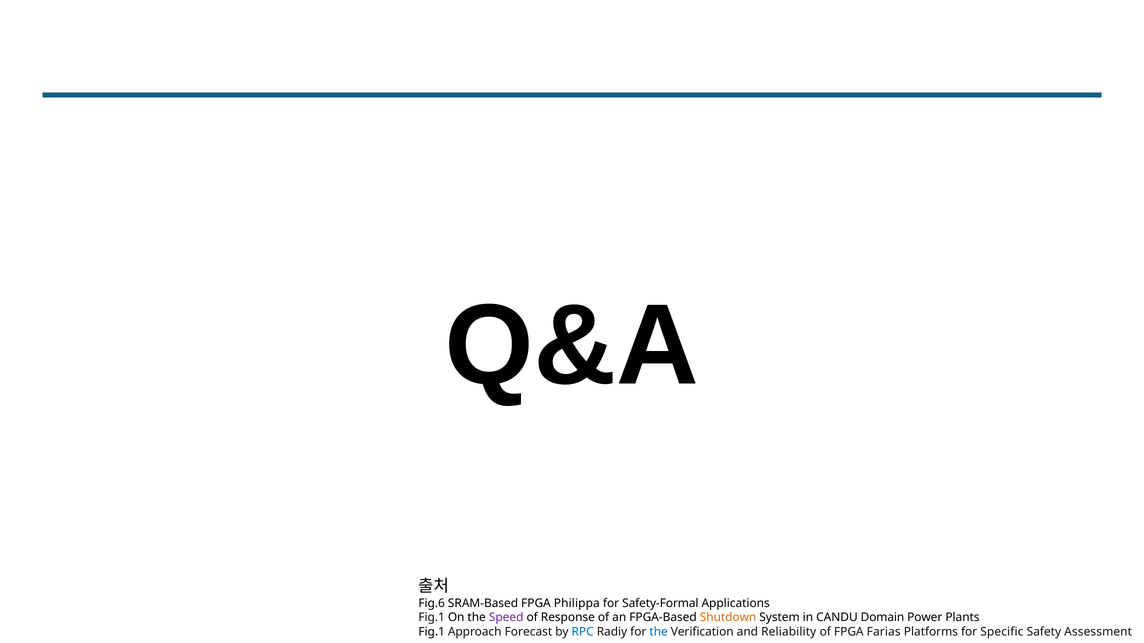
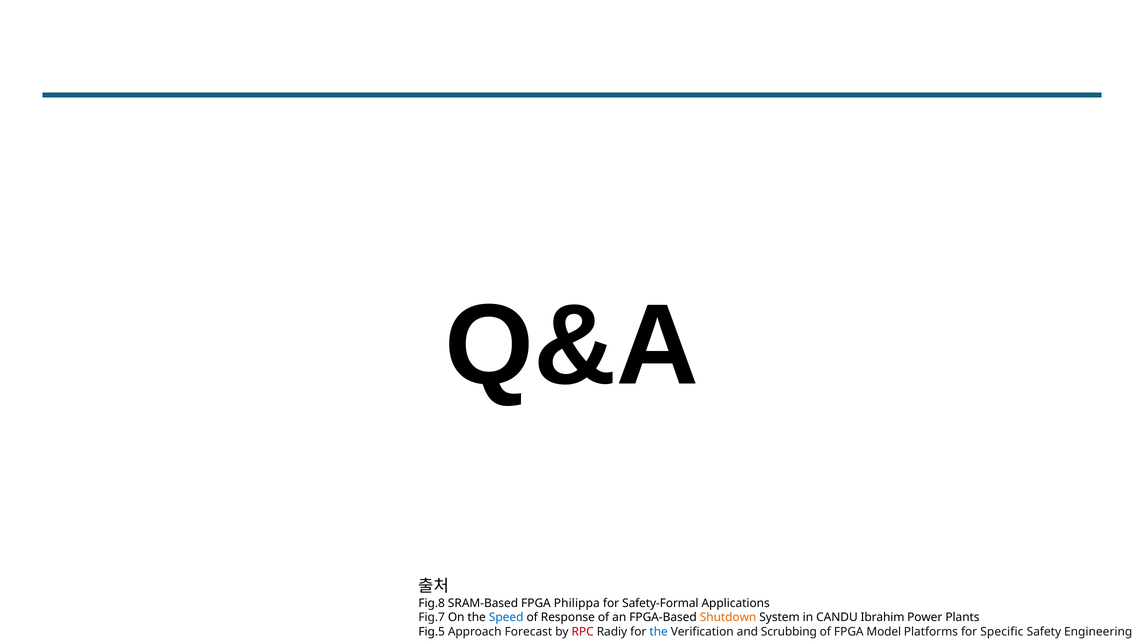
Fig.6: Fig.6 -> Fig.8 (432, 604)
Fig.1: Fig.1 -> Fig.7 (432, 618)
Speed colour: purple -> blue (506, 618)
Domain: Domain -> Ibrahim (882, 618)
Fig.1: Fig.1 -> Fig.5 (432, 632)
RPC colour: blue -> red (583, 632)
Reliability: Reliability -> Scrubbing (789, 632)
Farias: Farias -> Model (884, 632)
Assessment: Assessment -> Engineering (1098, 632)
